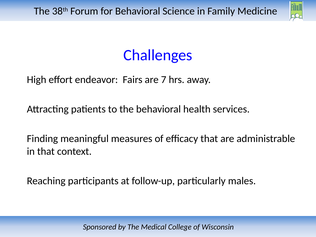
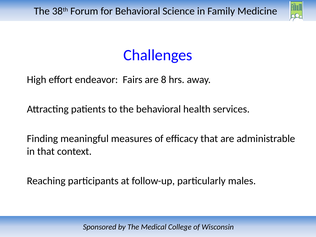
7: 7 -> 8 (164, 80)
